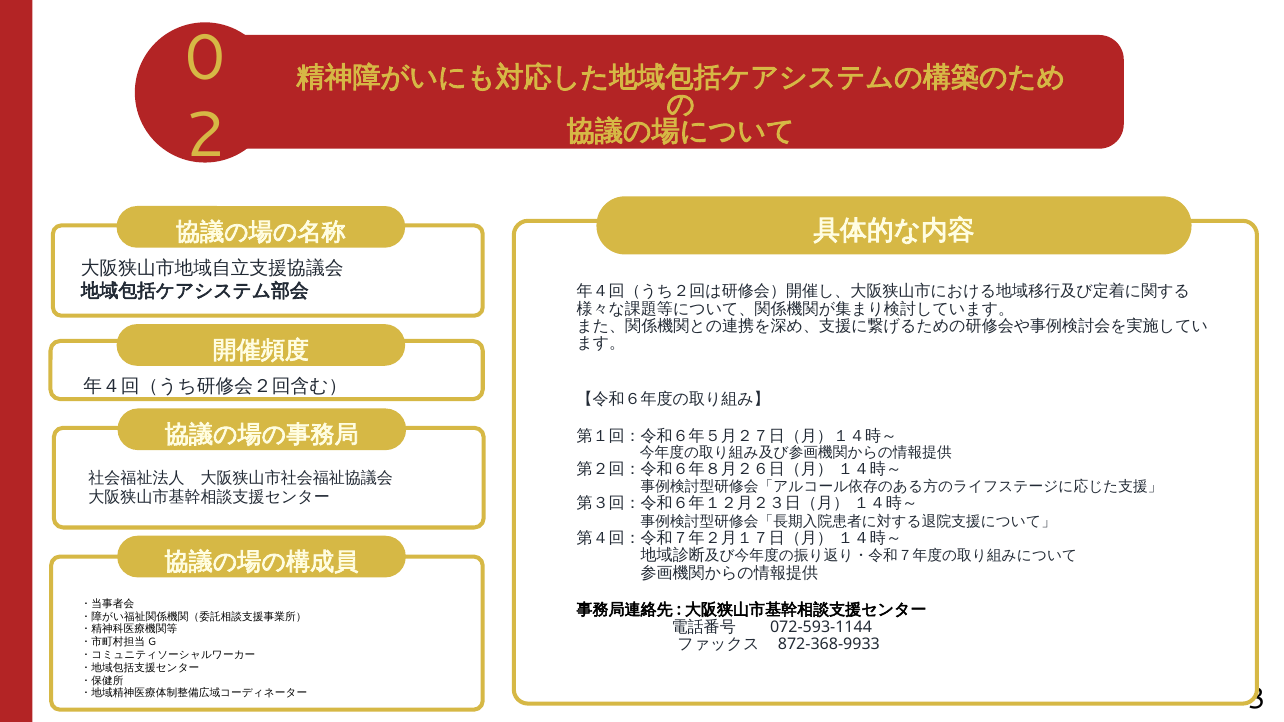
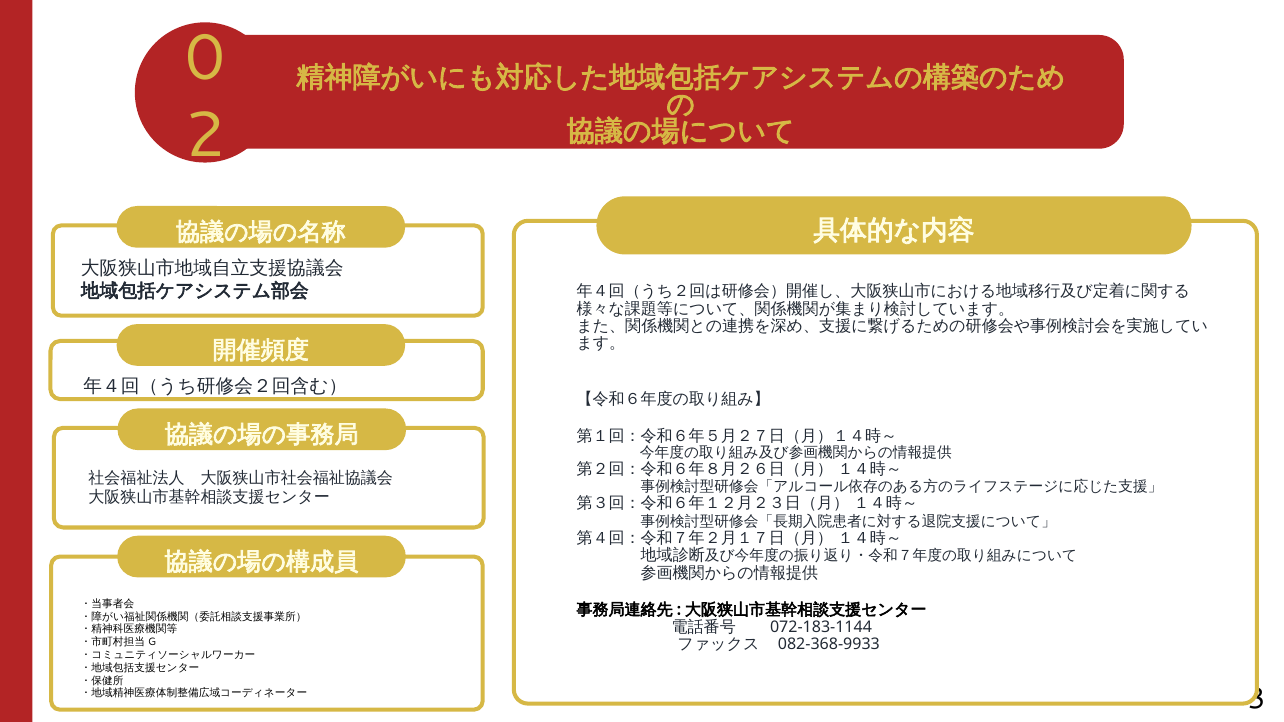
072-593-1144: 072-593-1144 -> 072-183-1144 (821, 627)
872-368-9933: 872-368-9933 -> 082-368-9933 (829, 644)
